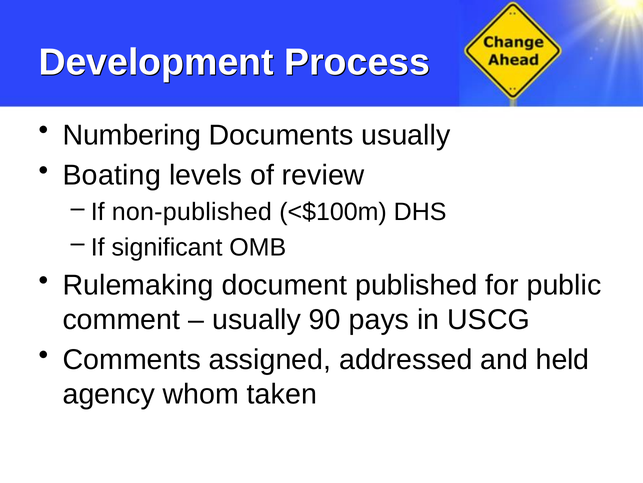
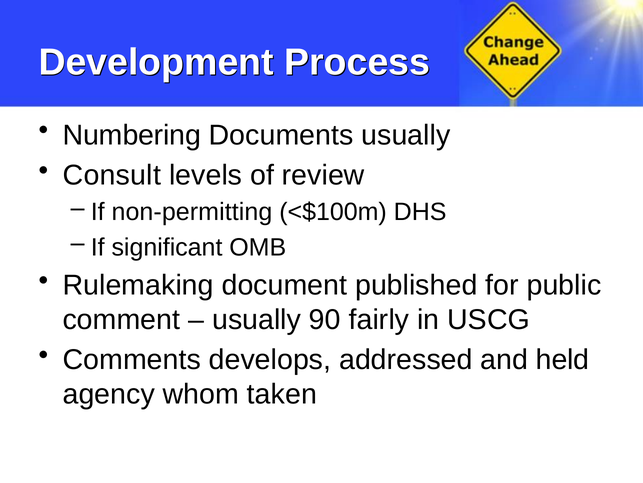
Boating: Boating -> Consult (112, 175)
non-published: non-published -> non-permitting (192, 212)
pays: pays -> fairly (379, 319)
assigned: assigned -> develops (270, 359)
